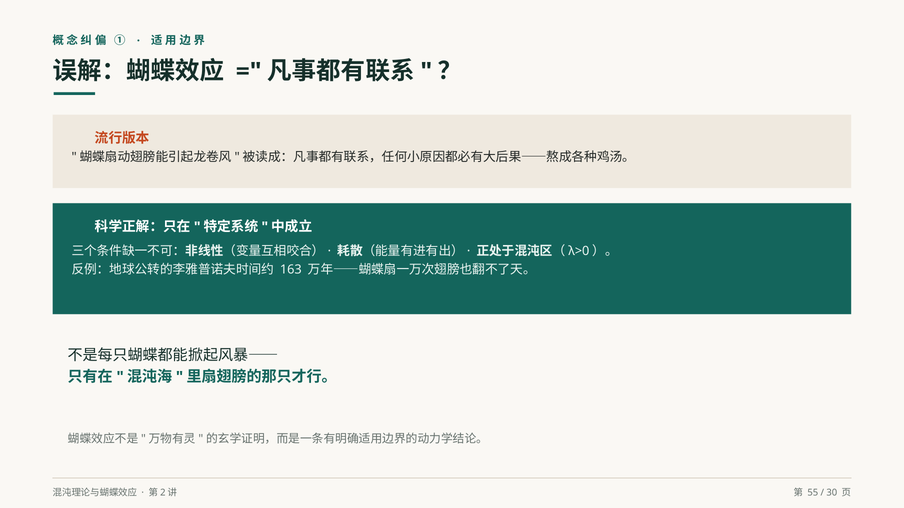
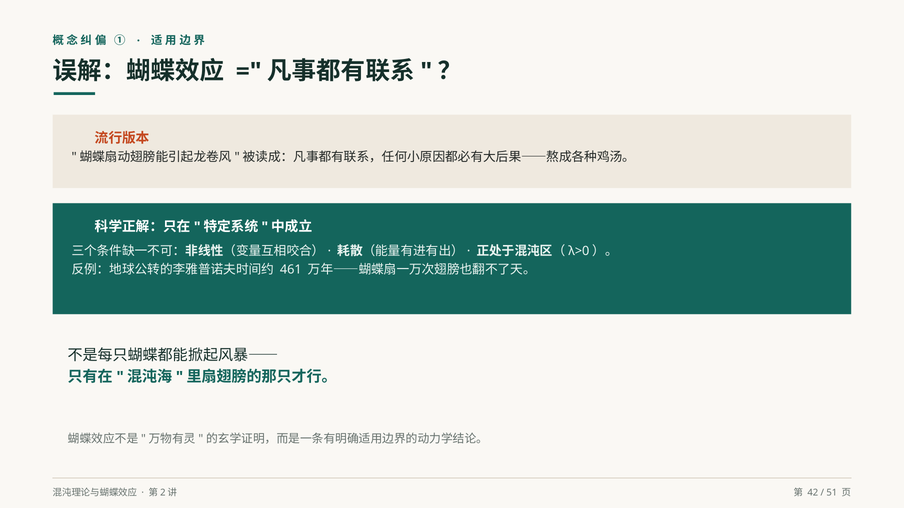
163: 163 -> 461 (291, 270)
55: 55 -> 42 (813, 493)
30: 30 -> 51 (832, 493)
